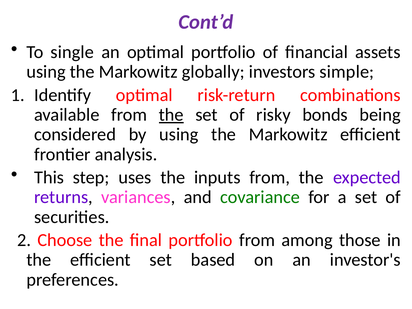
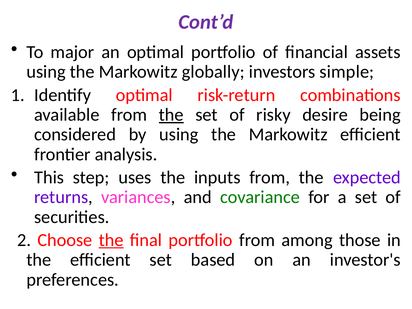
single: single -> major (72, 52)
bonds: bonds -> desire (325, 115)
the underline: none -> present (111, 240)
